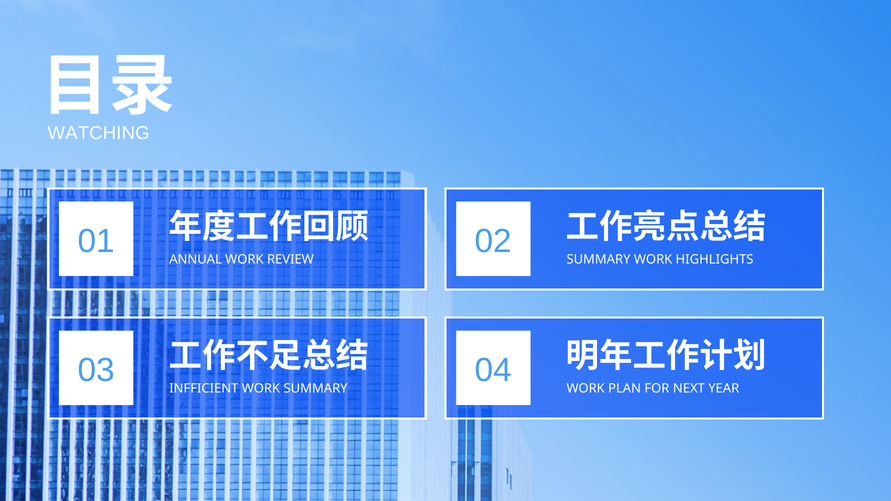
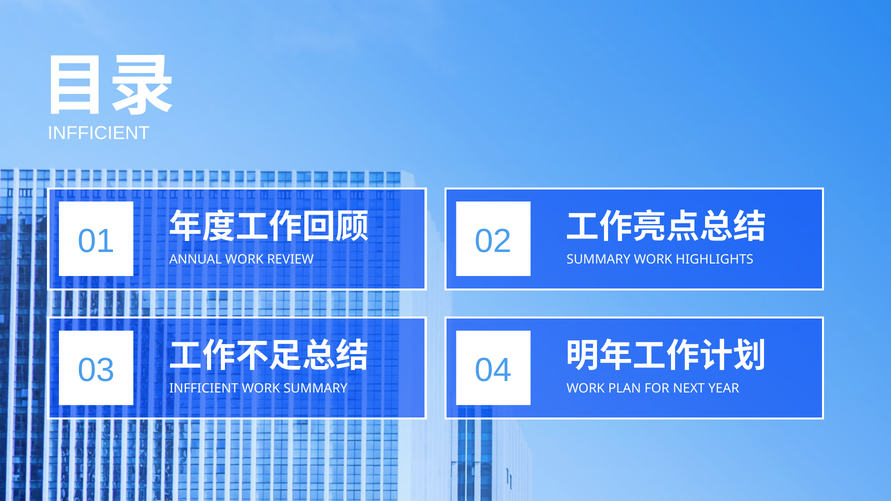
WATCHING: WATCHING -> INFFICIENT (99, 133)
